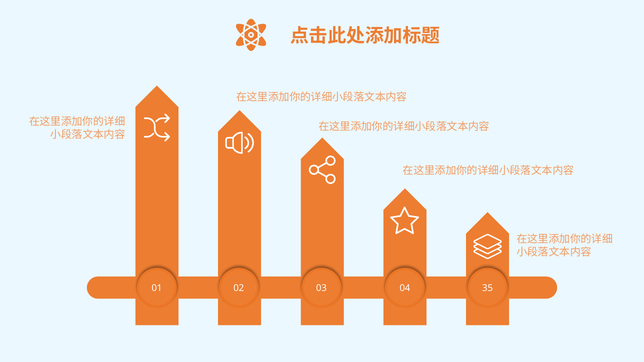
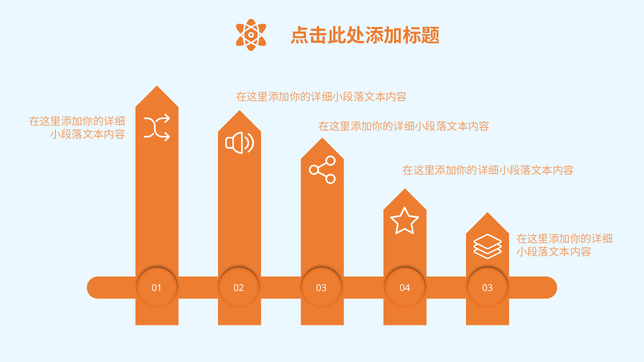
02 35: 35 -> 03 (488, 288)
